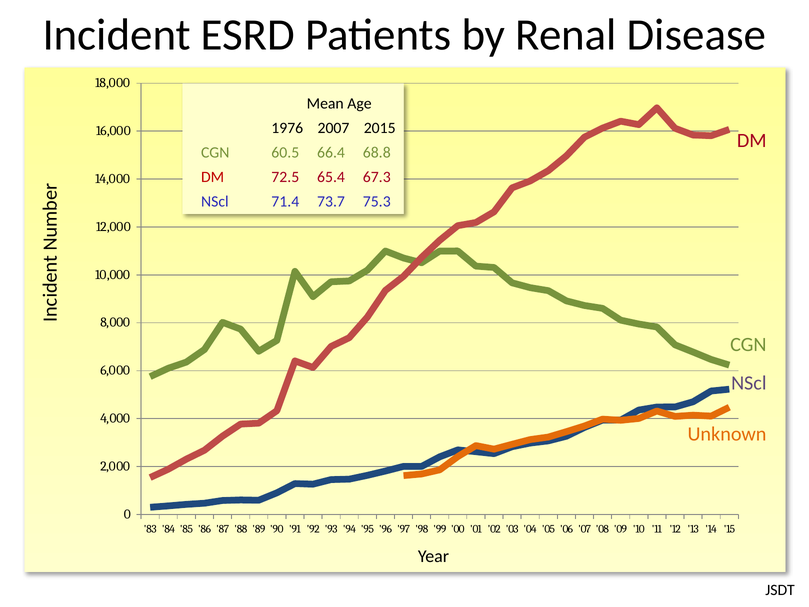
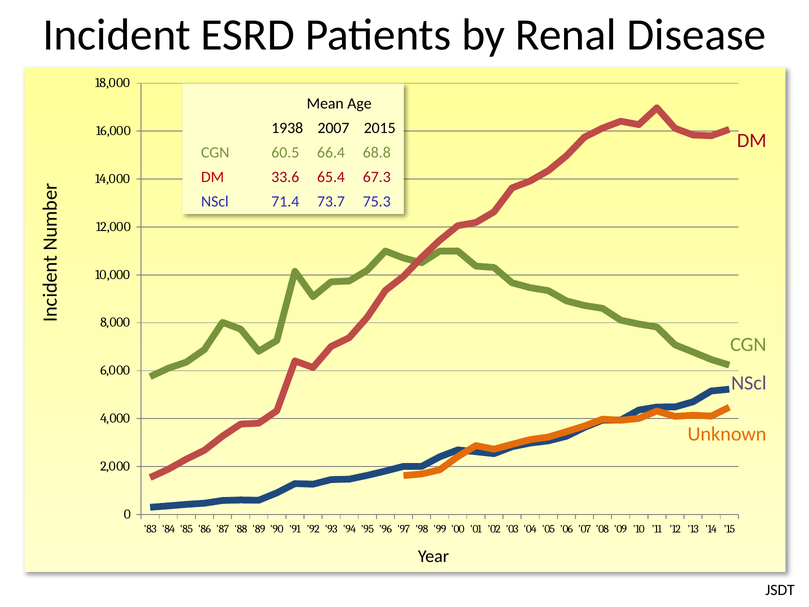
1976: 1976 -> 1938 (287, 128)
72.5: 72.5 -> 33.6 (285, 177)
